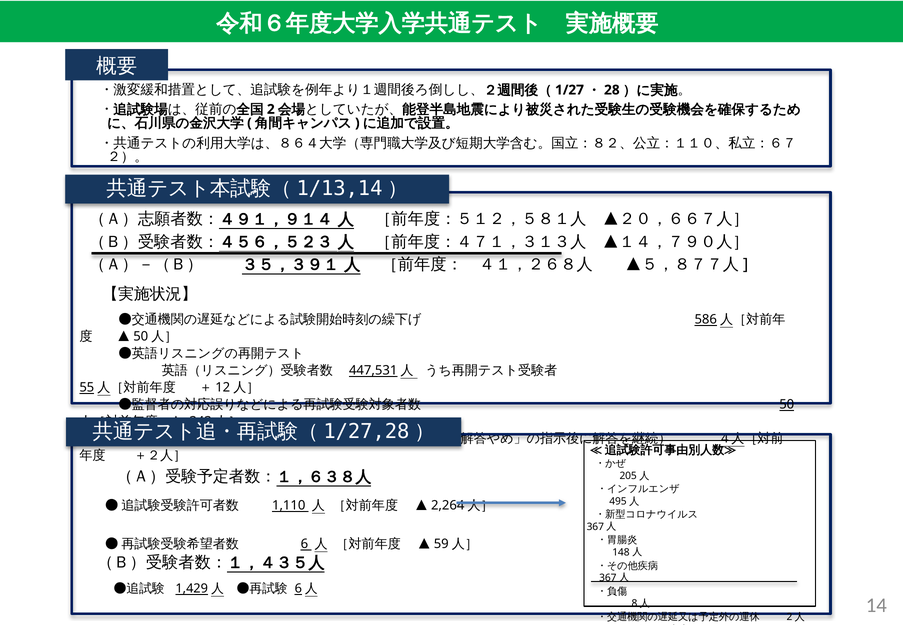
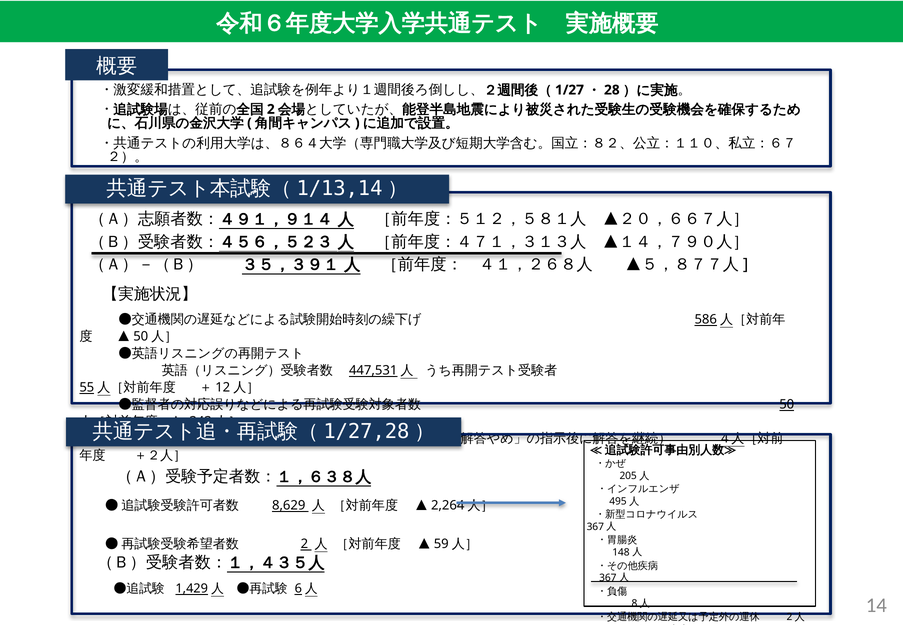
1,110: 1,110 -> 8,629 (289, 506)
6: 6 -> 2 (304, 544)
